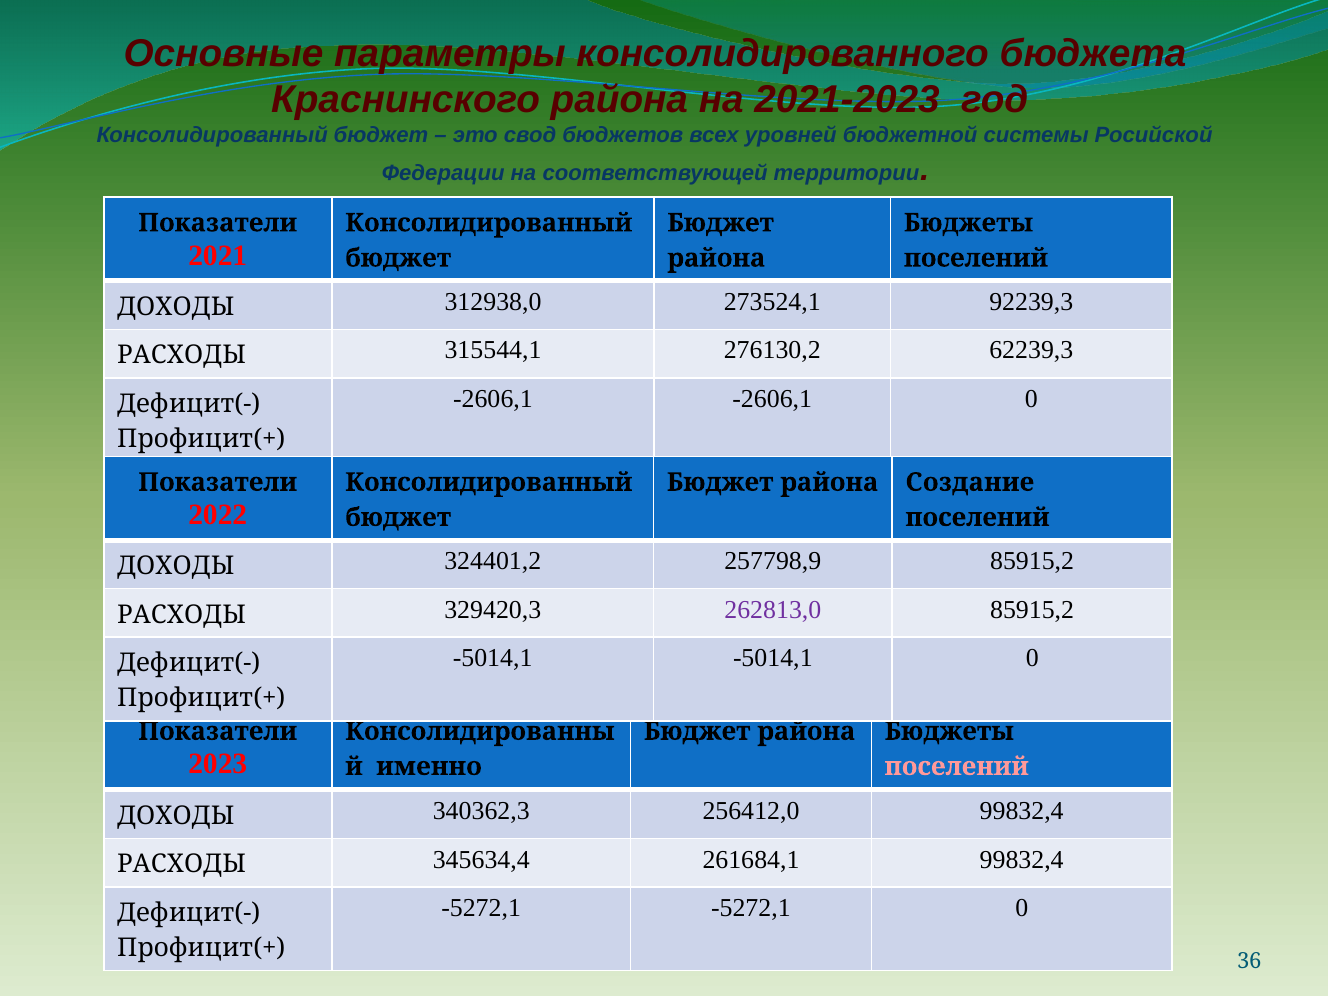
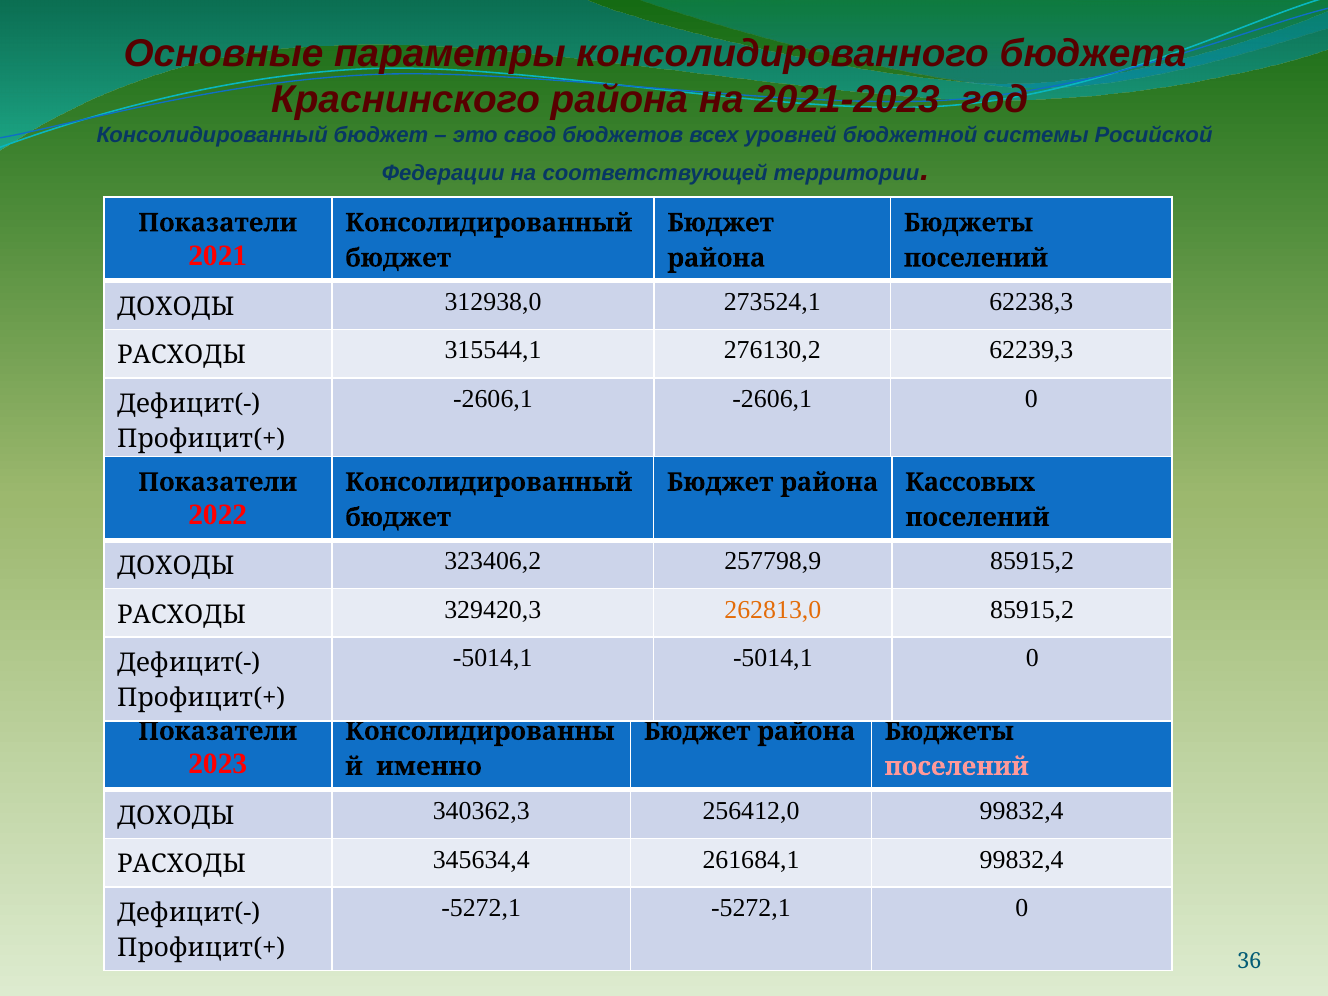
92239,3: 92239,3 -> 62238,3 (1031, 302)
Создание: Создание -> Кассовых (970, 482)
324401,2: 324401,2 -> 323406,2 (493, 561)
262813,0 colour: purple -> orange (773, 610)
